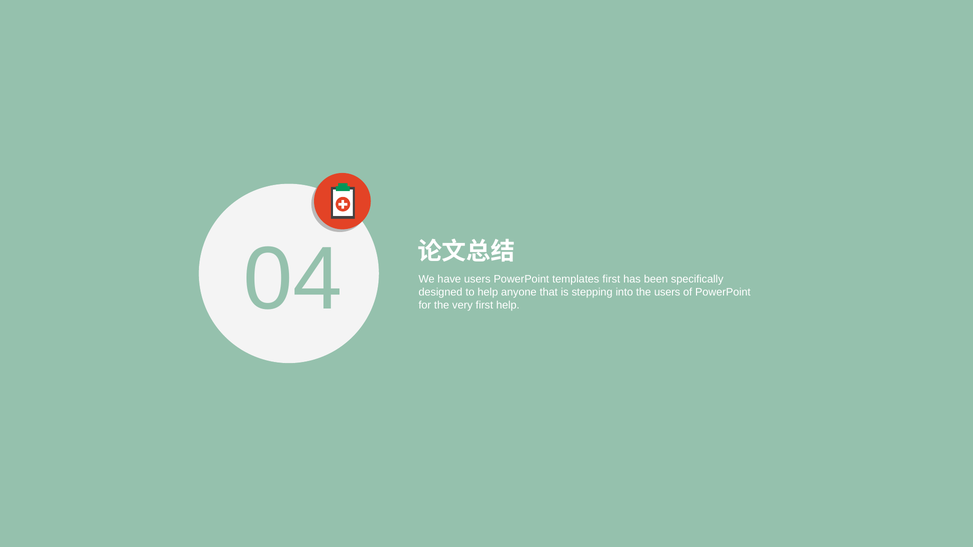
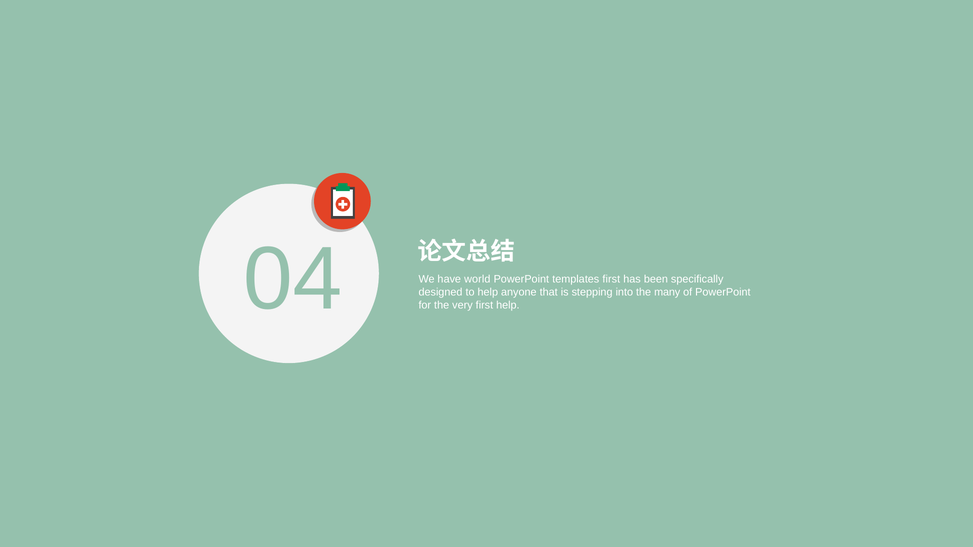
have users: users -> world (477, 279)
the users: users -> many (667, 292)
